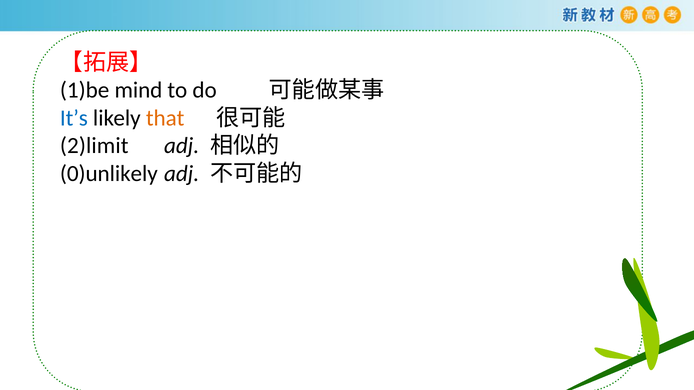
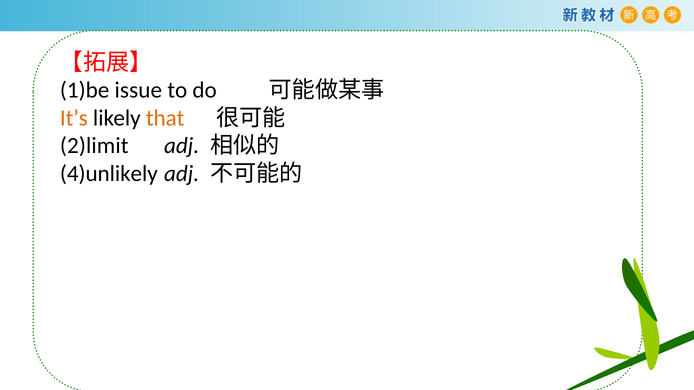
mind: mind -> issue (138, 90)
It’s colour: blue -> orange (74, 118)
0)unlikely: 0)unlikely -> 4)unlikely (109, 174)
